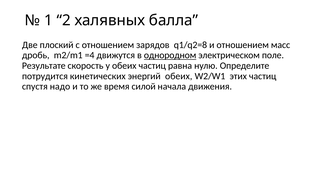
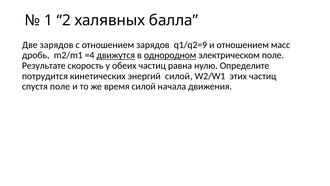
Две плоский: плоский -> зарядов (57, 45)
q1/q2=8: q1/q2=8 -> q1/q2=9 (190, 45)
движутся underline: none -> present (116, 55)
энергий обеих: обеих -> силой (179, 76)
спустя надо: надо -> поле (60, 86)
